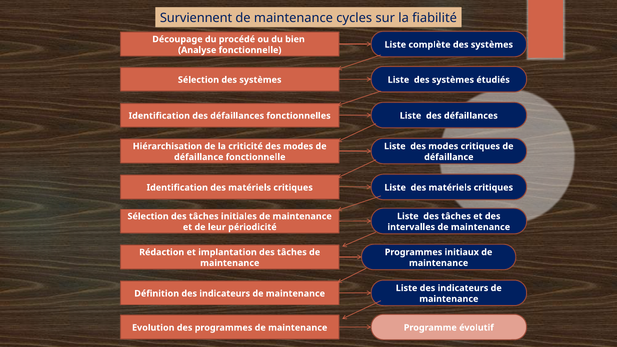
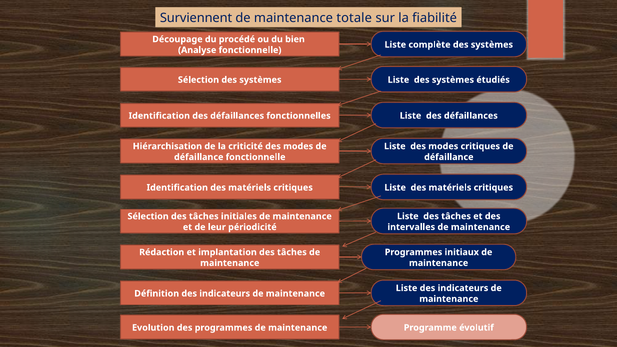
cycles: cycles -> totale (354, 18)
